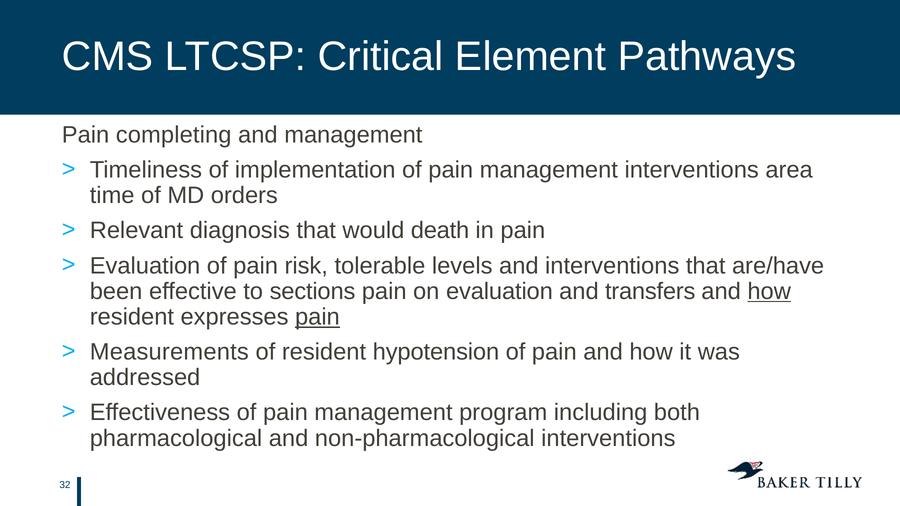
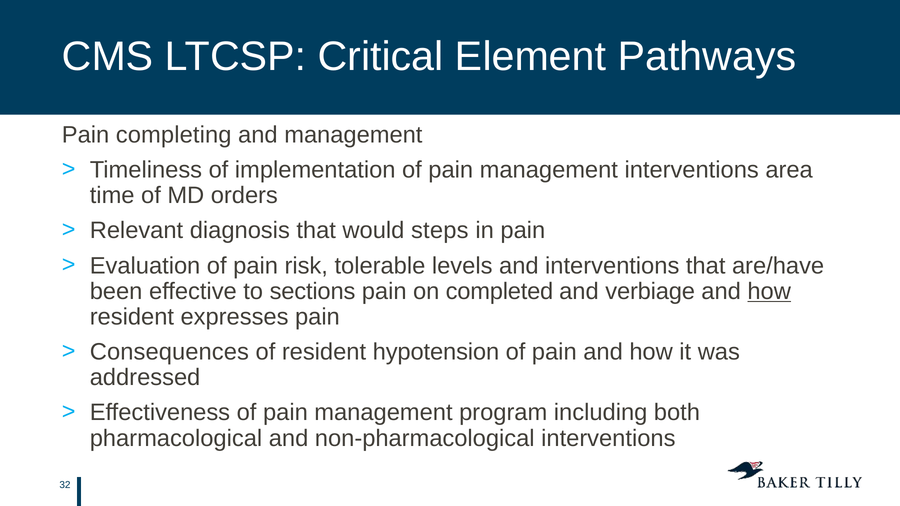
death: death -> steps (440, 231)
on evaluation: evaluation -> completed (499, 291)
transfers: transfers -> verbiage (650, 291)
pain underline: present -> none (317, 317)
Measurements: Measurements -> Consequences (169, 352)
